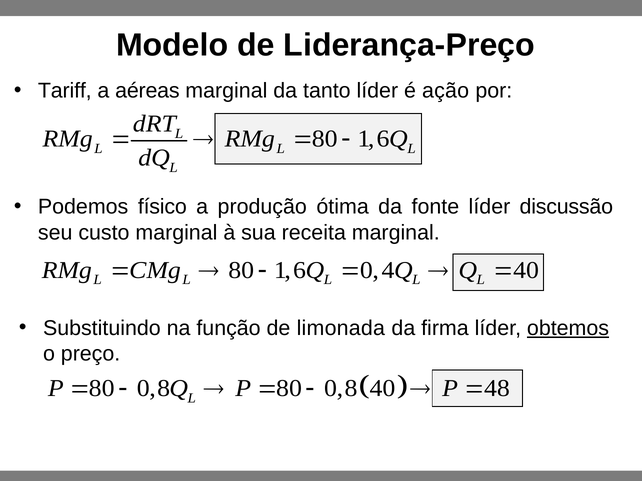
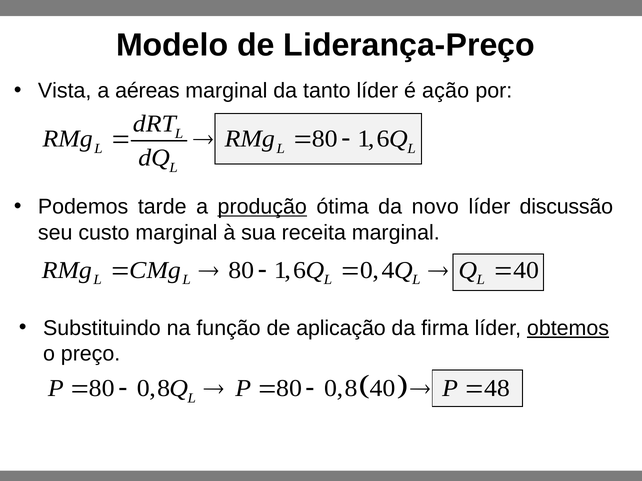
Tariff: Tariff -> Vista (65, 91)
físico: físico -> tarde (162, 207)
produção underline: none -> present (262, 207)
fonte: fonte -> novo (435, 207)
limonada: limonada -> aplicação (341, 328)
